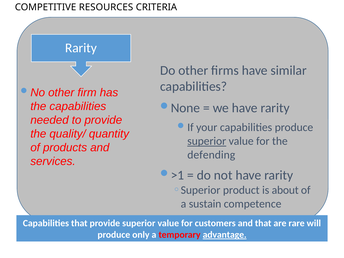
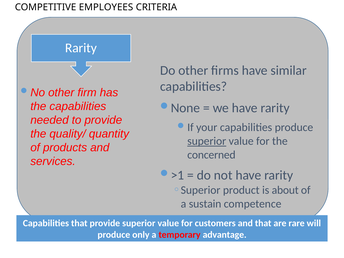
RESOURCES: RESOURCES -> EMPLOYEES (106, 7)
defending: defending -> concerned (211, 155)
advantage underline: present -> none (225, 235)
